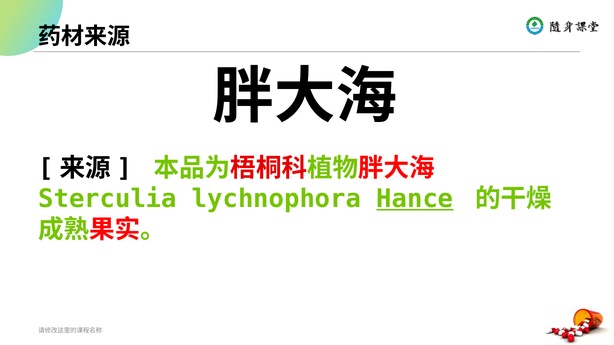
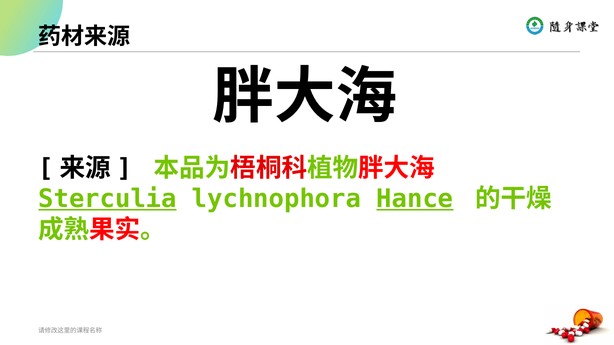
Sterculia underline: none -> present (107, 199)
